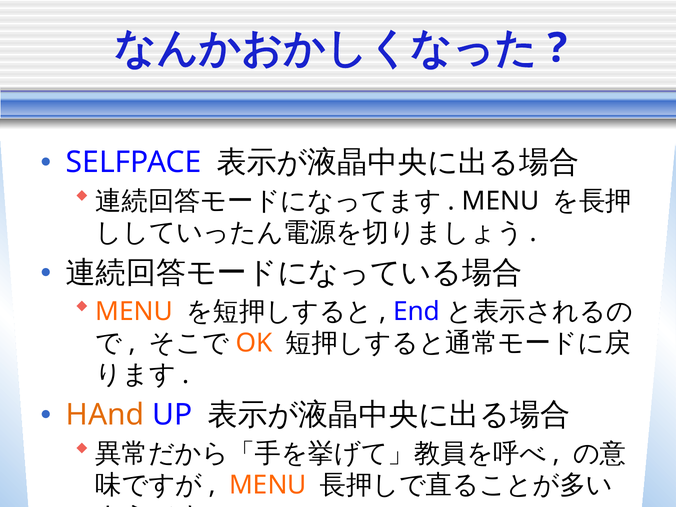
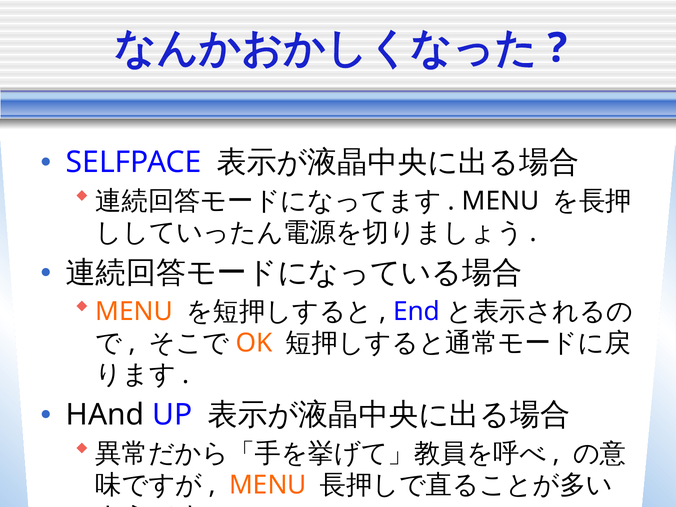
HAnd colour: orange -> black (105, 415)
